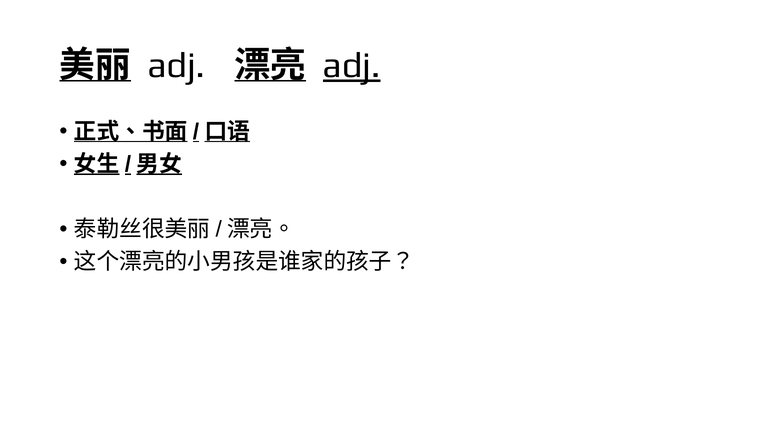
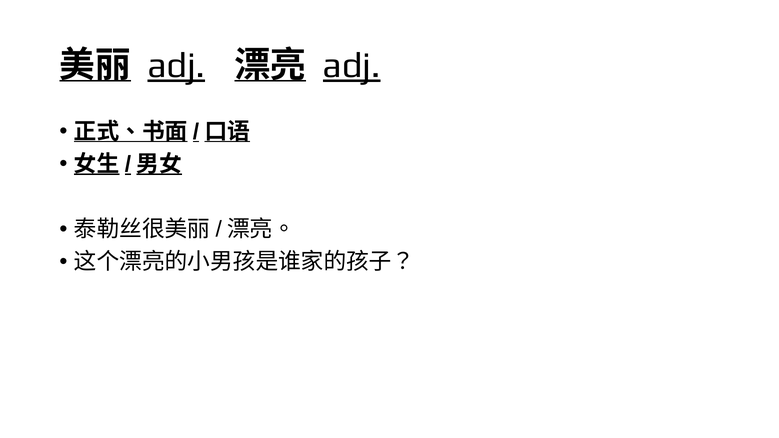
adj underline: none -> present (176, 65)
